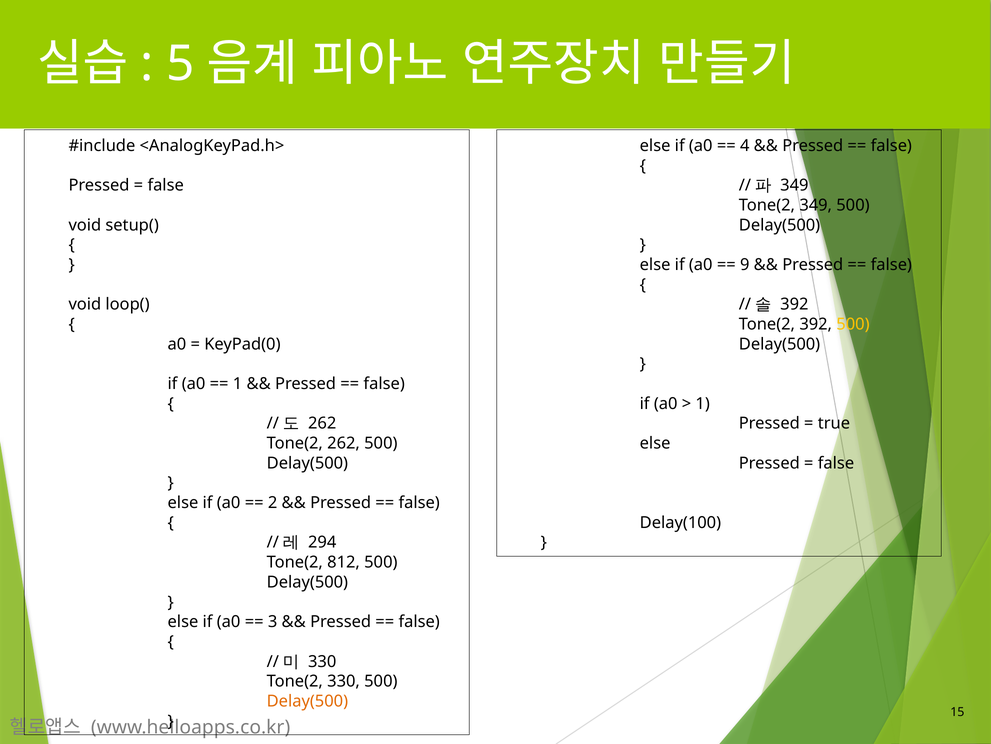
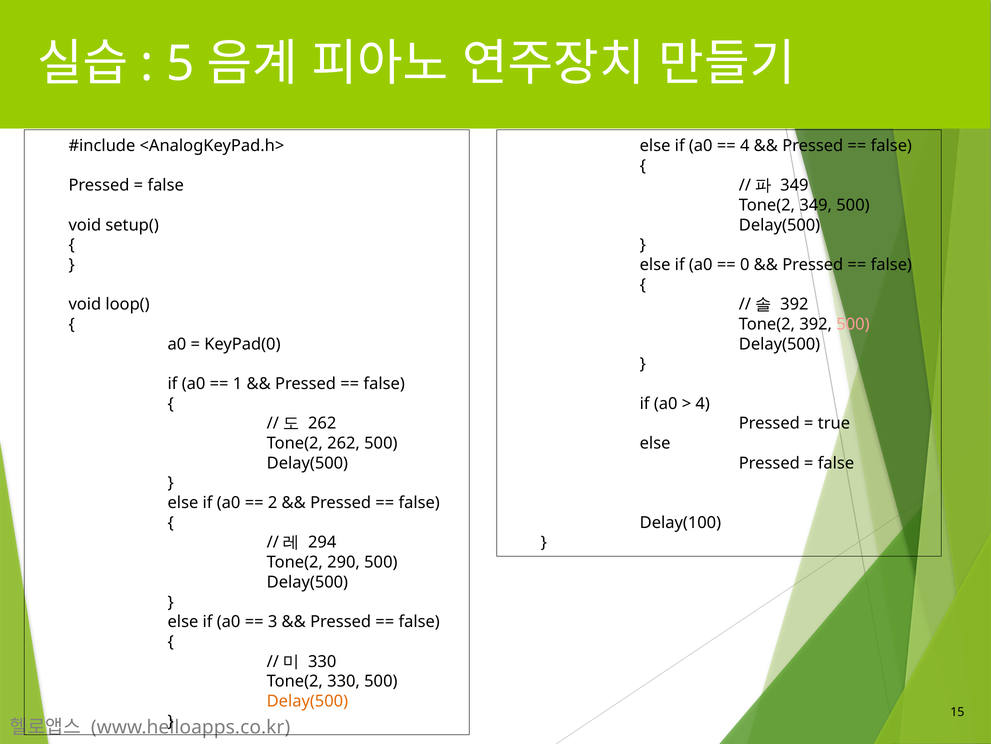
9: 9 -> 0 (745, 265)
500 colour: yellow -> pink (853, 324)
1: 1 -> 4 (703, 403)
812: 812 -> 290 (344, 562)
